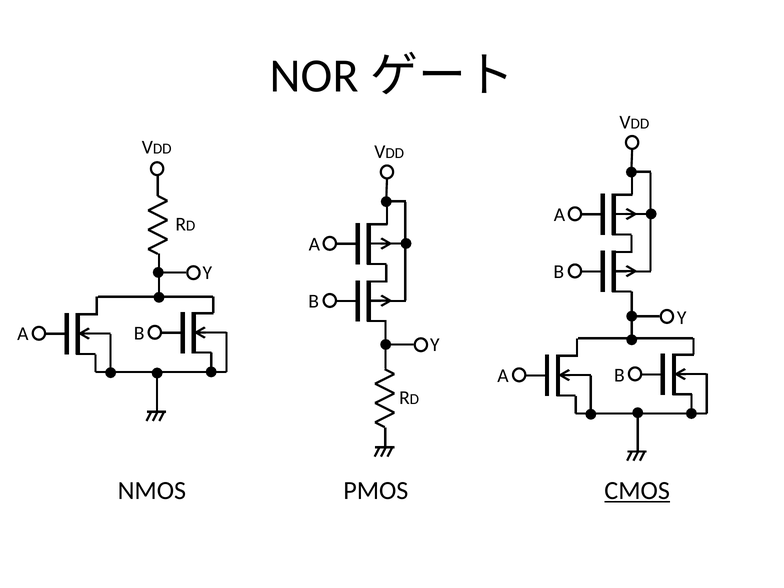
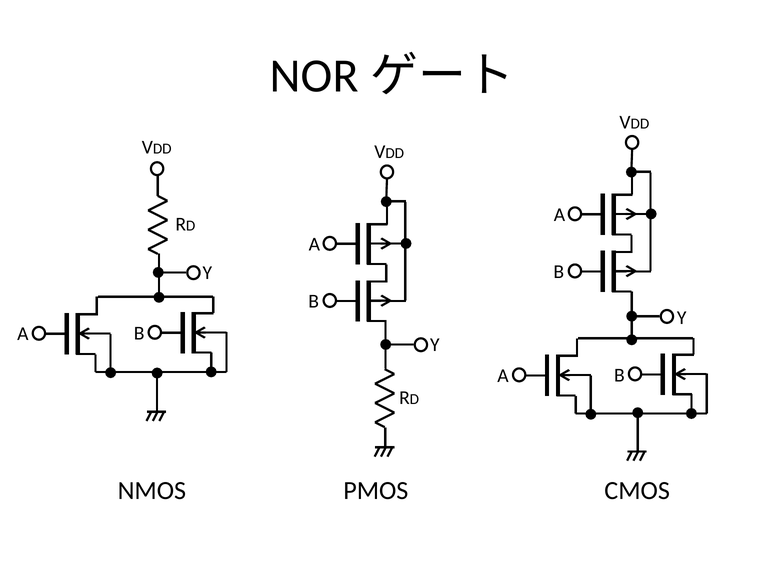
CMOS underline: present -> none (637, 490)
